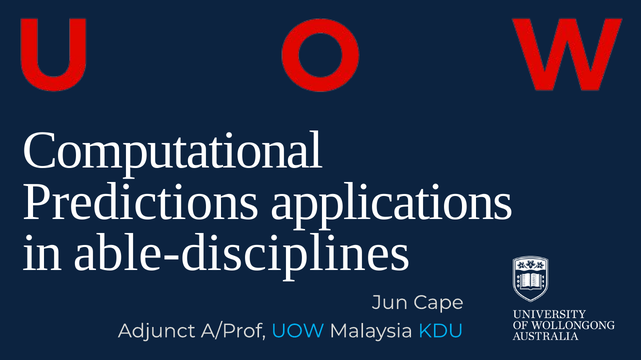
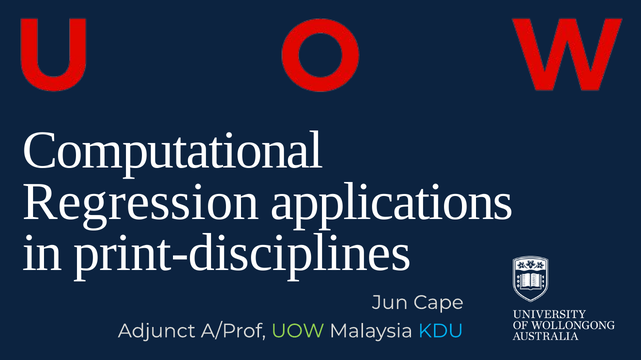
Predictions: Predictions -> Regression (141, 202)
able-disciplines: able-disciplines -> print-disciplines (242, 253)
UOW colour: light blue -> light green (298, 331)
